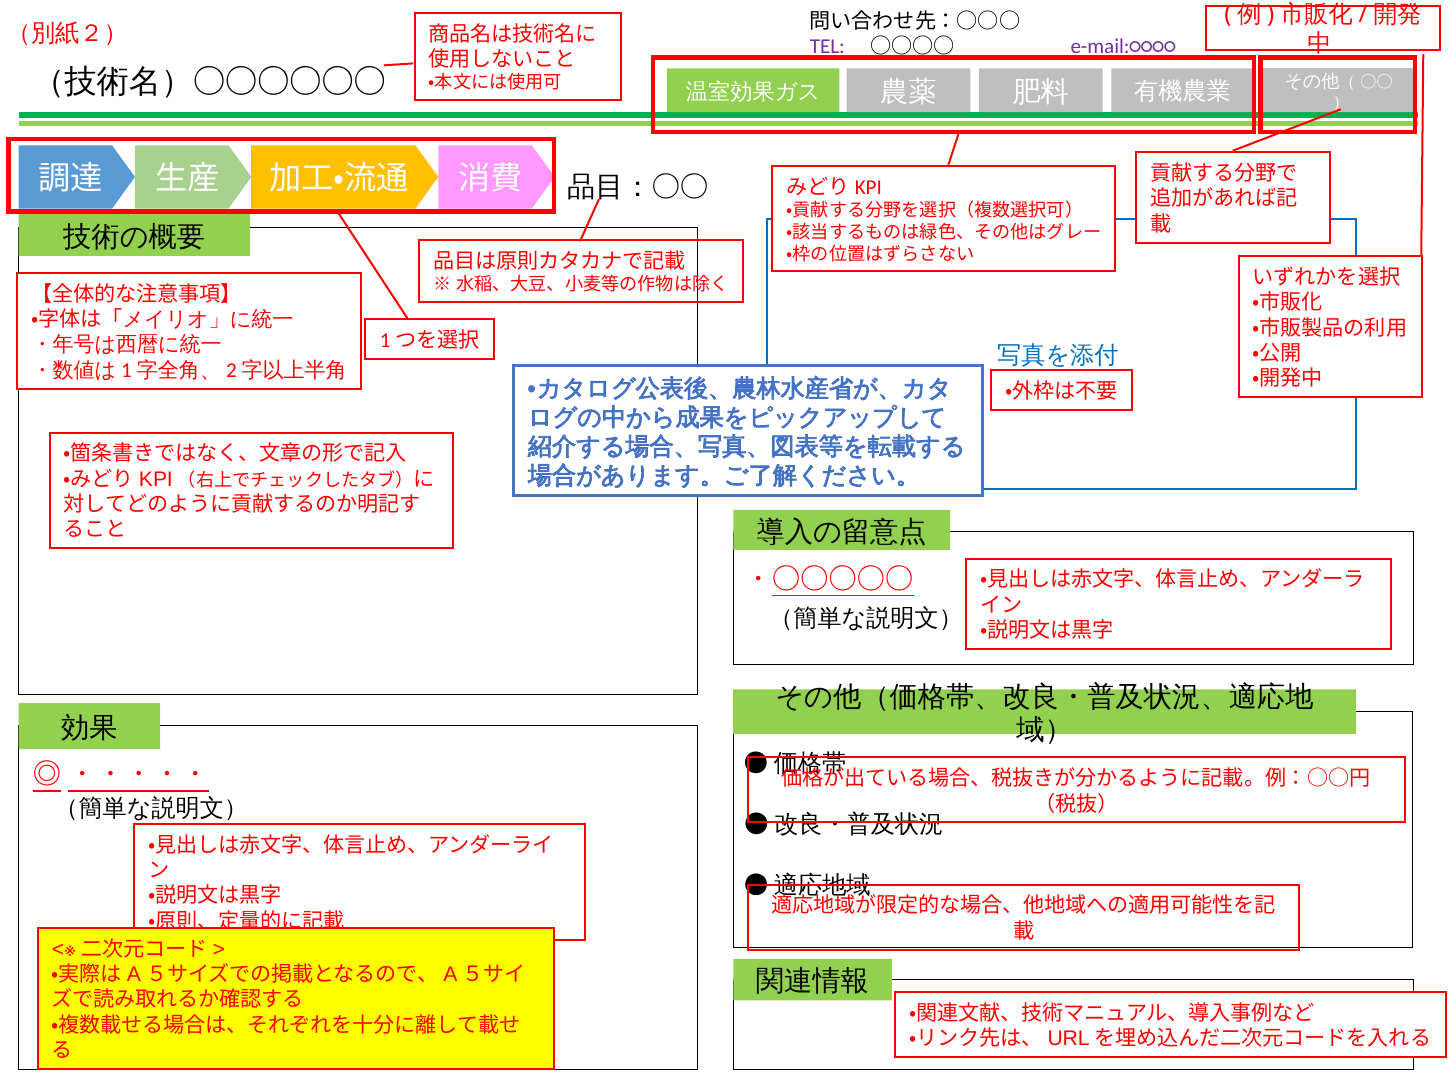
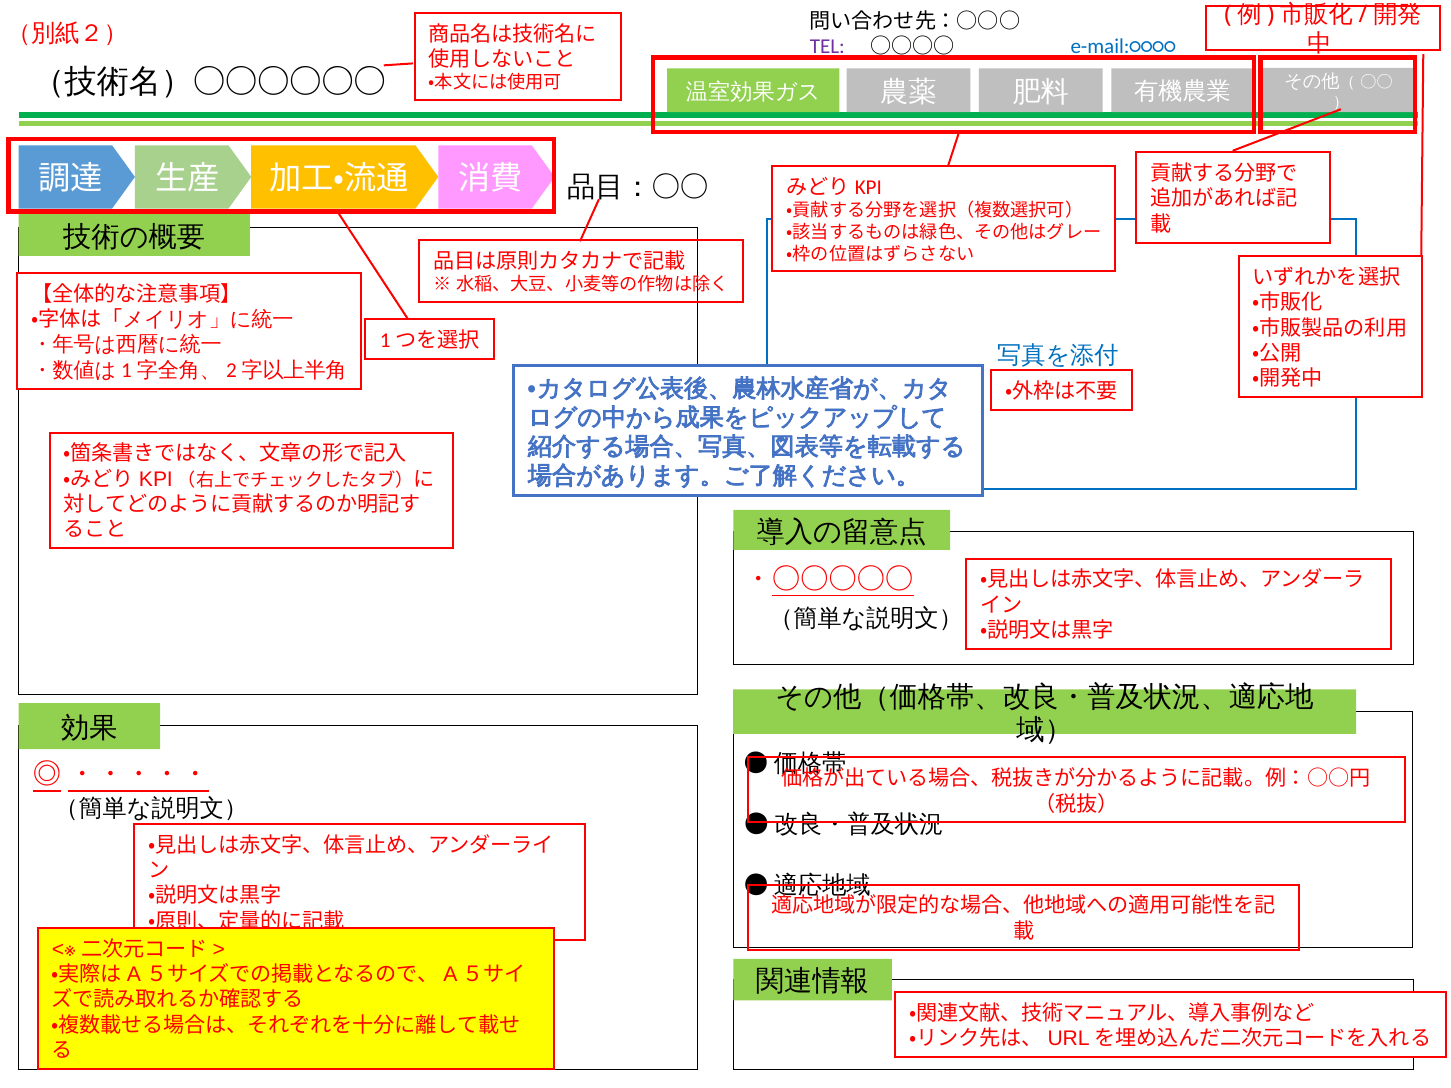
e-mail:○○○○ colour: purple -> blue (1123, 47)
